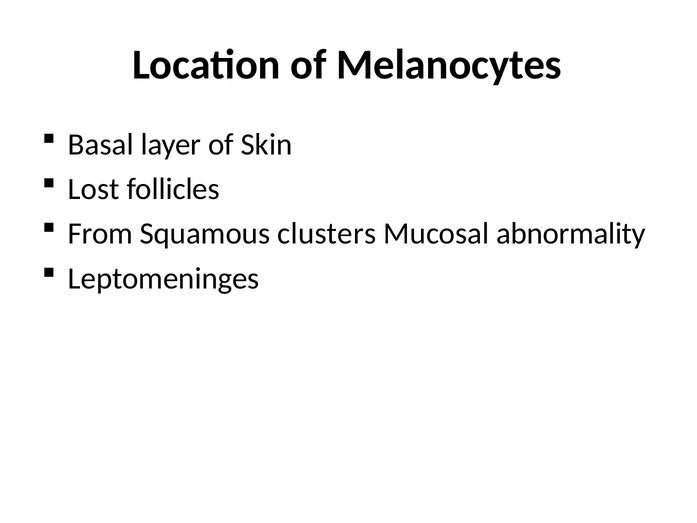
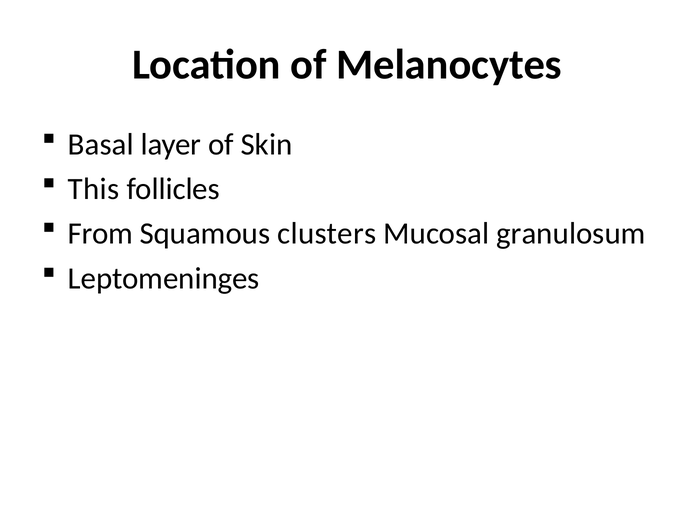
Lost: Lost -> This (94, 189)
abnormality: abnormality -> granulosum (571, 234)
